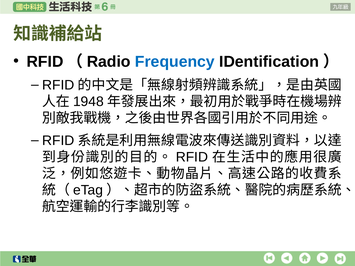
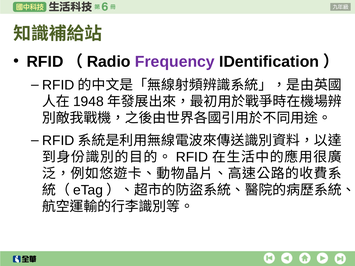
Frequency colour: blue -> purple (175, 62)
